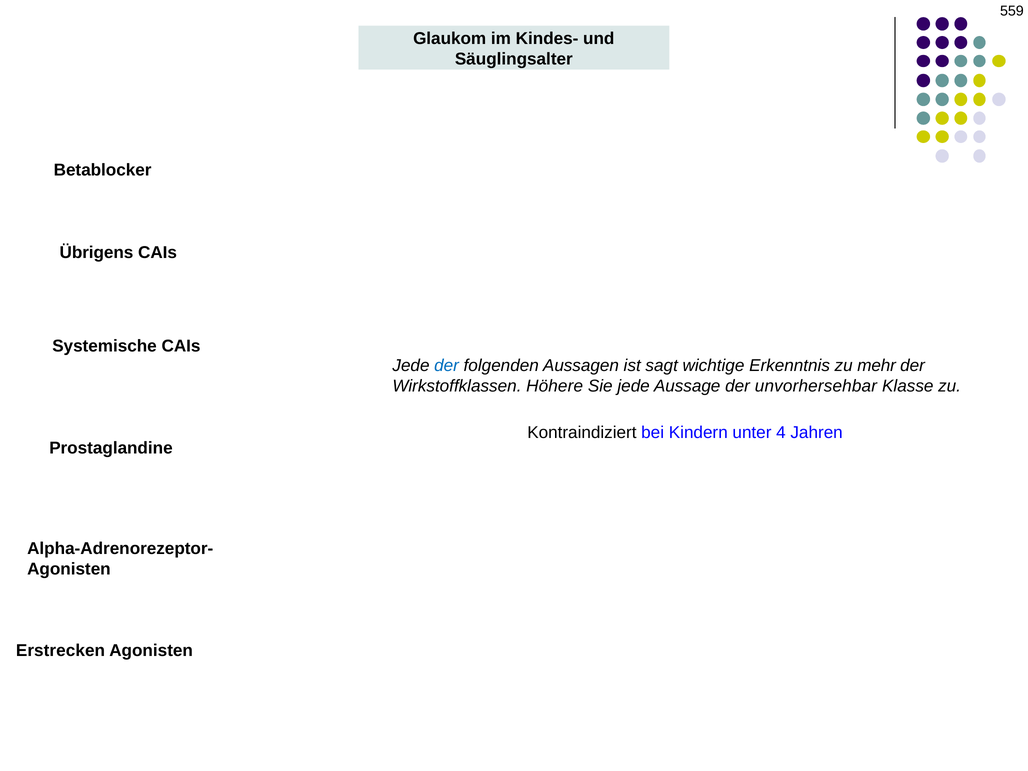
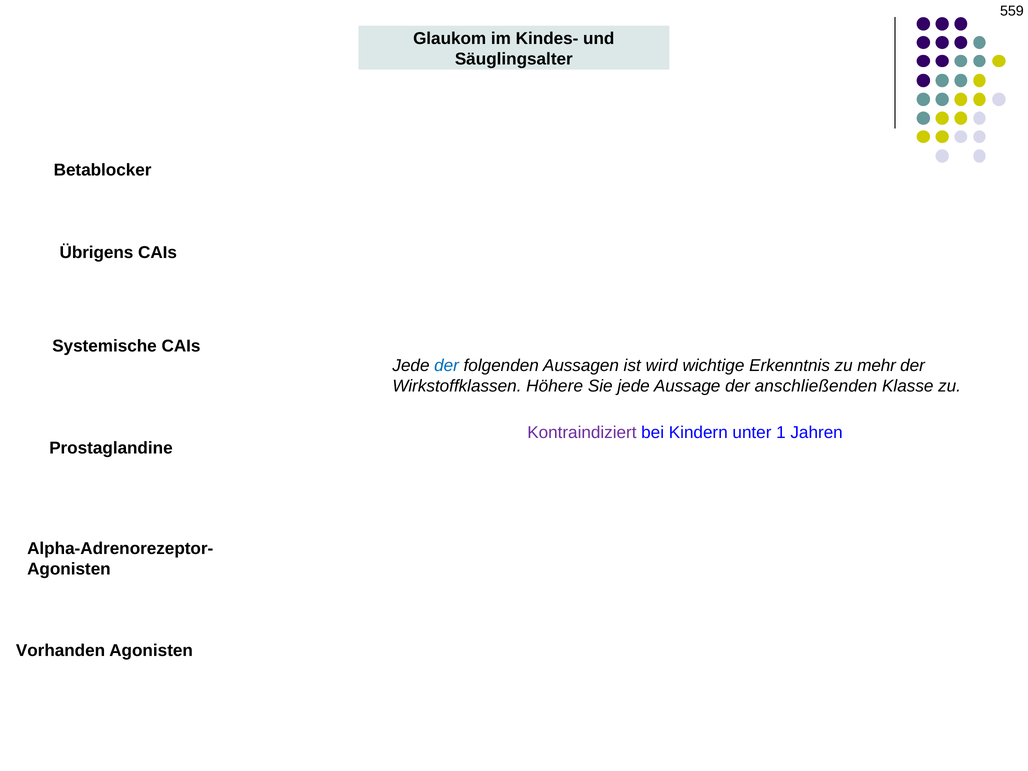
sagt: sagt -> wird (662, 366)
unvorhersehbar: unvorhersehbar -> anschließenden (816, 386)
Kontraindiziert colour: black -> purple (582, 433)
4: 4 -> 1 (781, 433)
Erstrecken: Erstrecken -> Vorhanden (61, 651)
